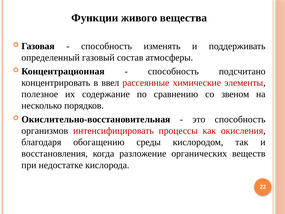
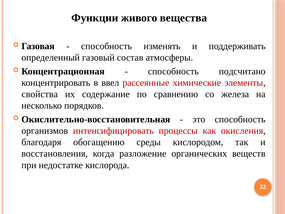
полезное: полезное -> свойства (40, 94)
звеном: звеном -> железа (235, 94)
